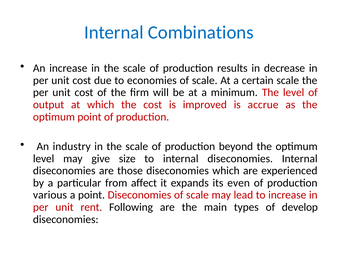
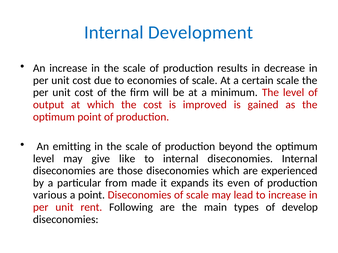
Combinations: Combinations -> Development (201, 33)
accrue: accrue -> gained (263, 105)
industry: industry -> emitting (72, 147)
size: size -> like (127, 159)
affect: affect -> made (144, 183)
